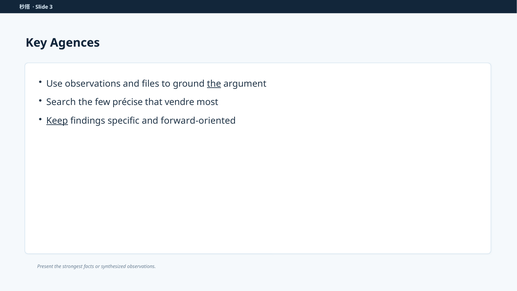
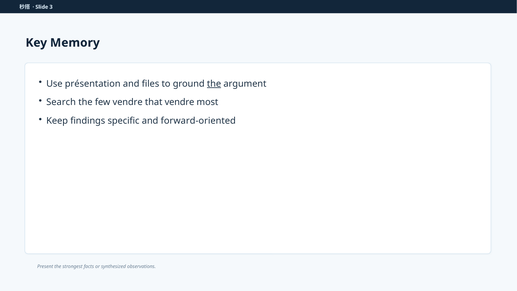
Agences: Agences -> Memory (75, 43)
Use observations: observations -> présentation (93, 84)
few précise: précise -> vendre (128, 102)
Keep underline: present -> none (57, 121)
